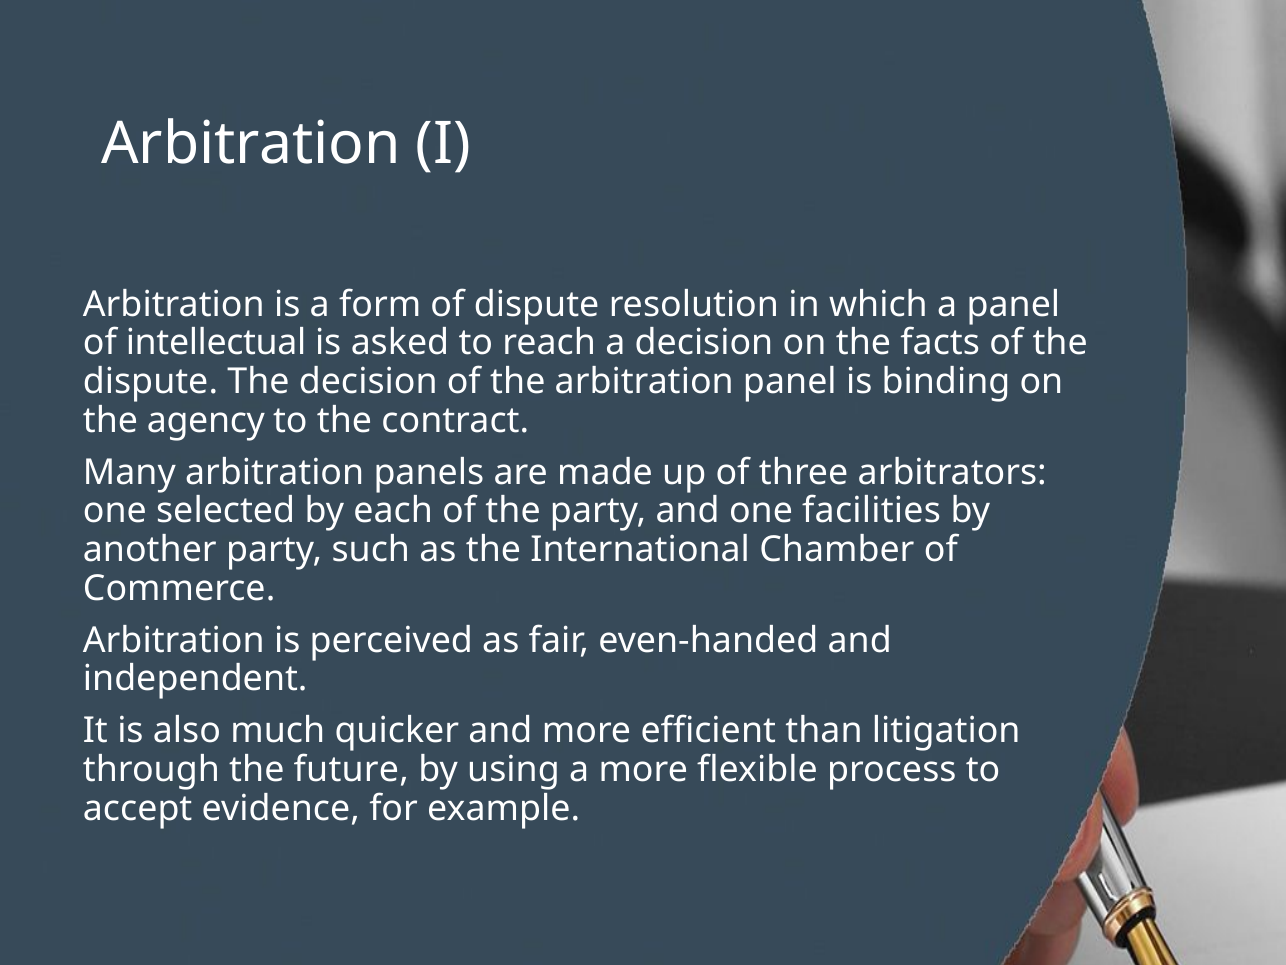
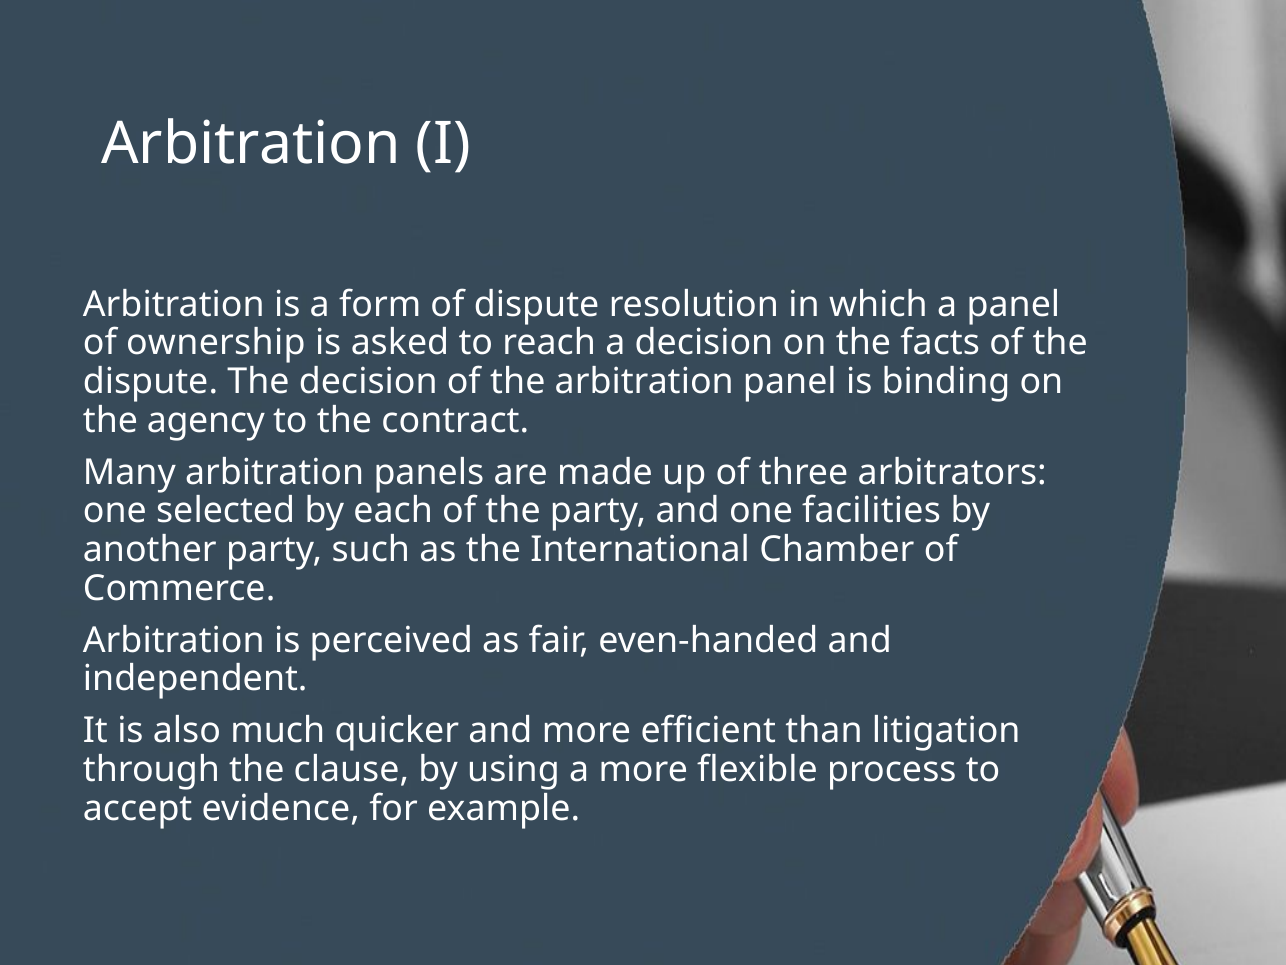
intellectual: intellectual -> ownership (216, 343)
future: future -> clause (351, 769)
